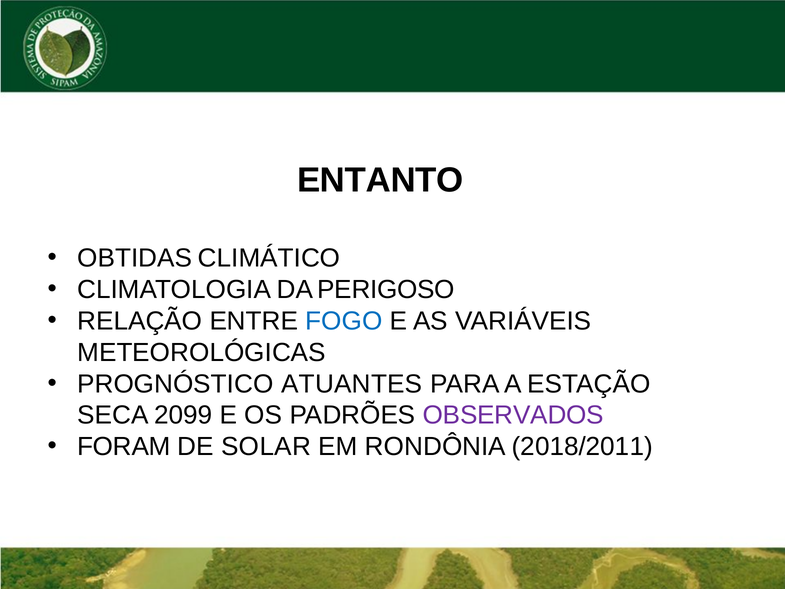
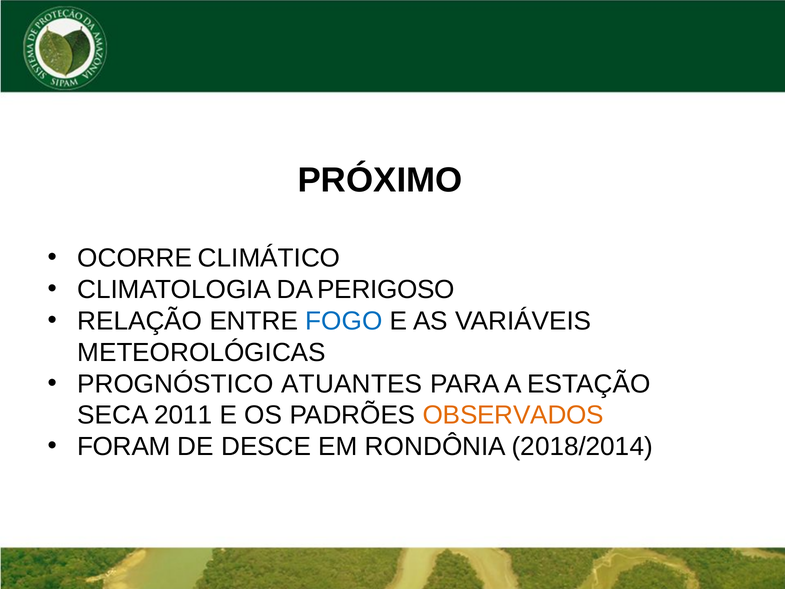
ENTANTO: ENTANTO -> PRÓXIMO (380, 180)
OBTIDAS: OBTIDAS -> OCORRE (135, 258)
2099: 2099 -> 2011 (183, 415)
OBSERVADOS colour: purple -> orange (513, 415)
SOLAR: SOLAR -> DESCE (266, 447)
2018/2011: 2018/2011 -> 2018/2014 (582, 447)
